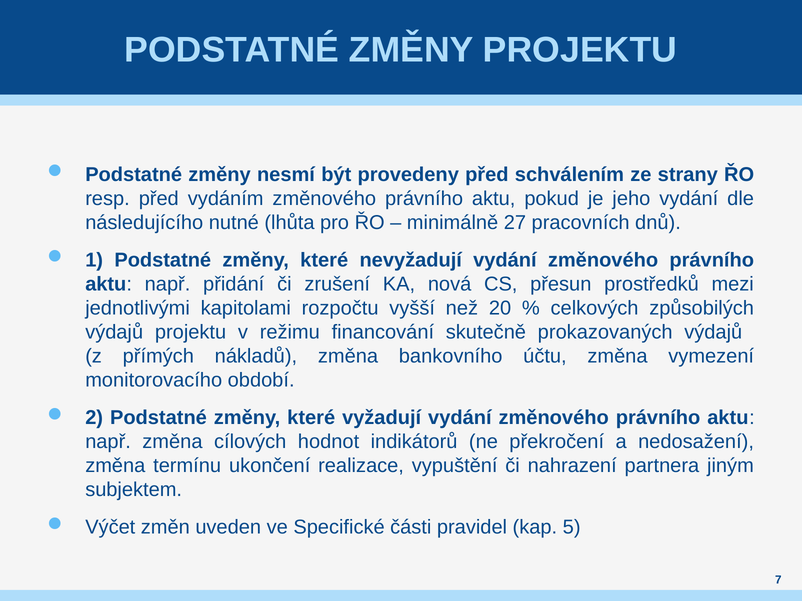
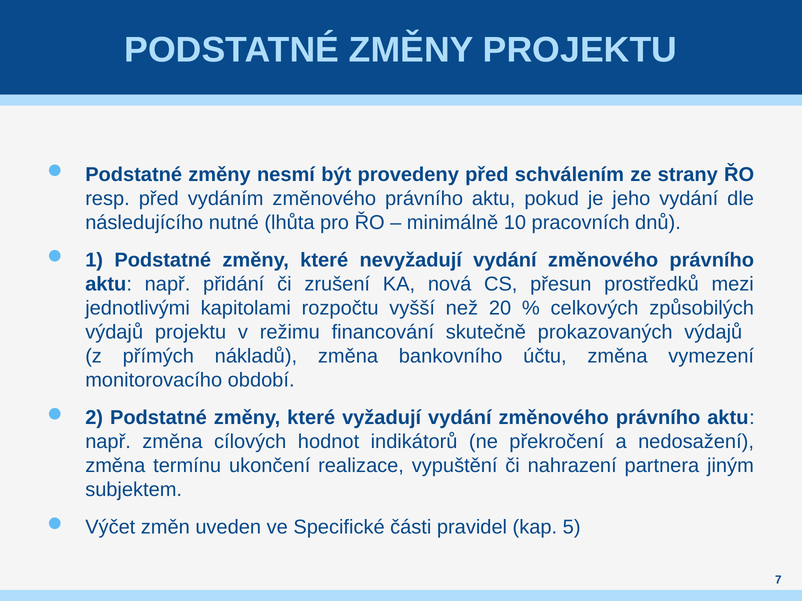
27: 27 -> 10 (515, 223)
